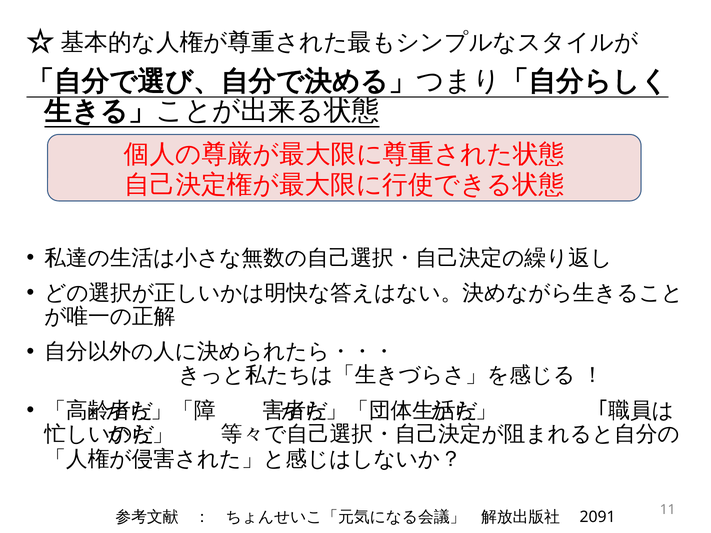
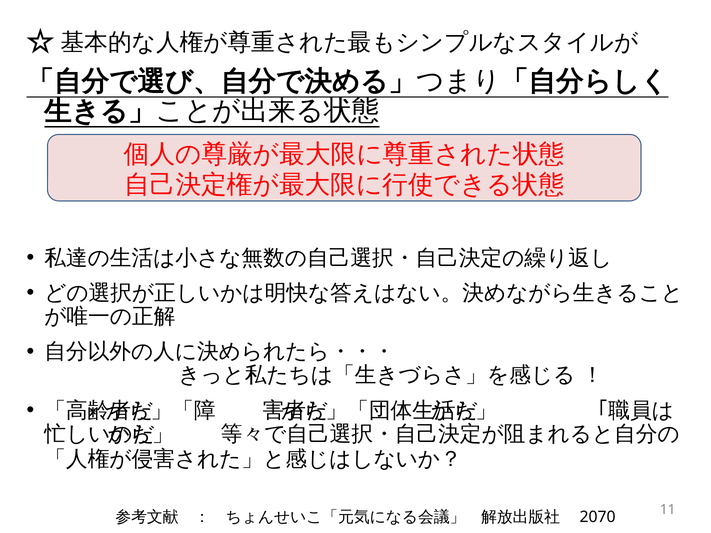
2091: 2091 -> 2070 (598, 517)
